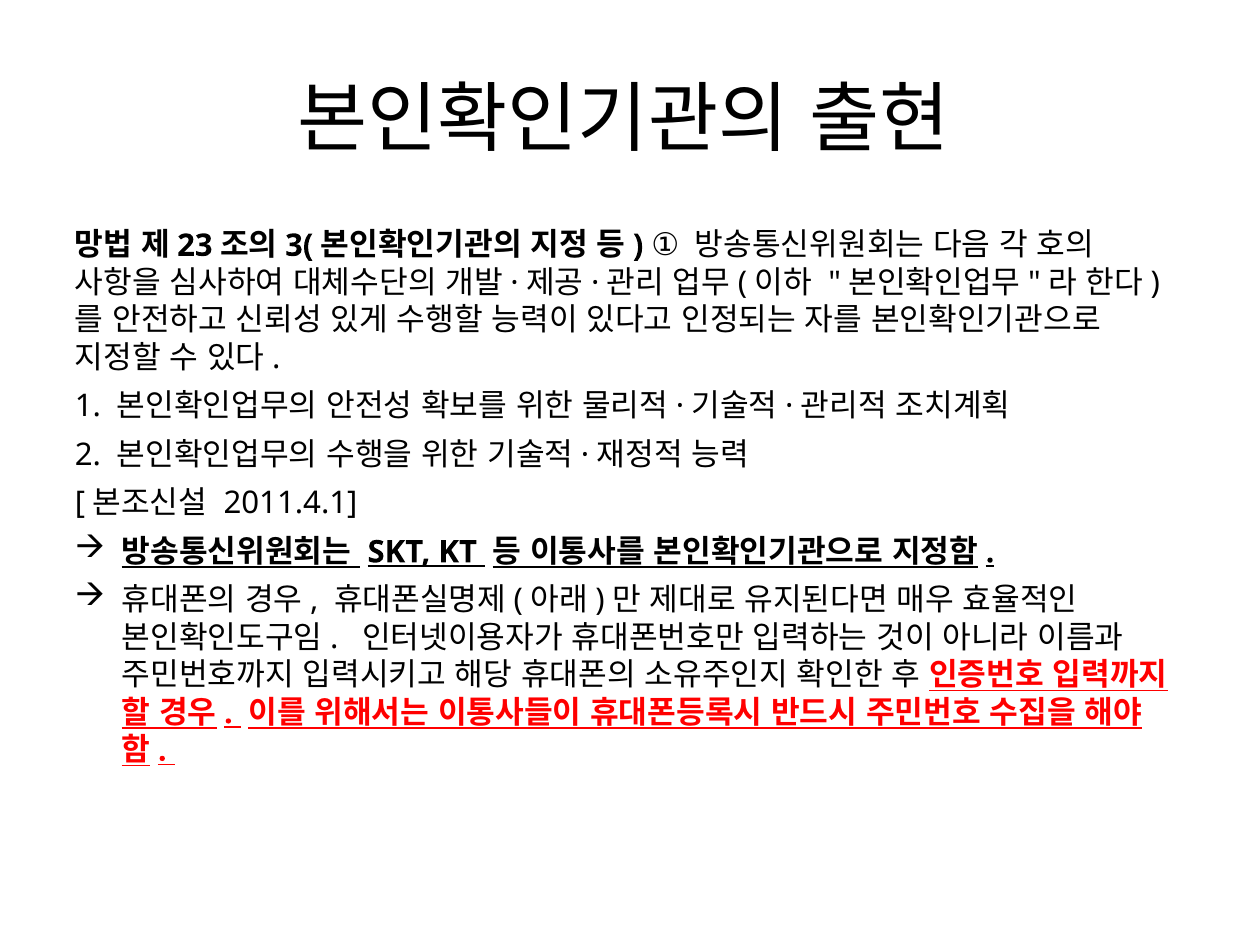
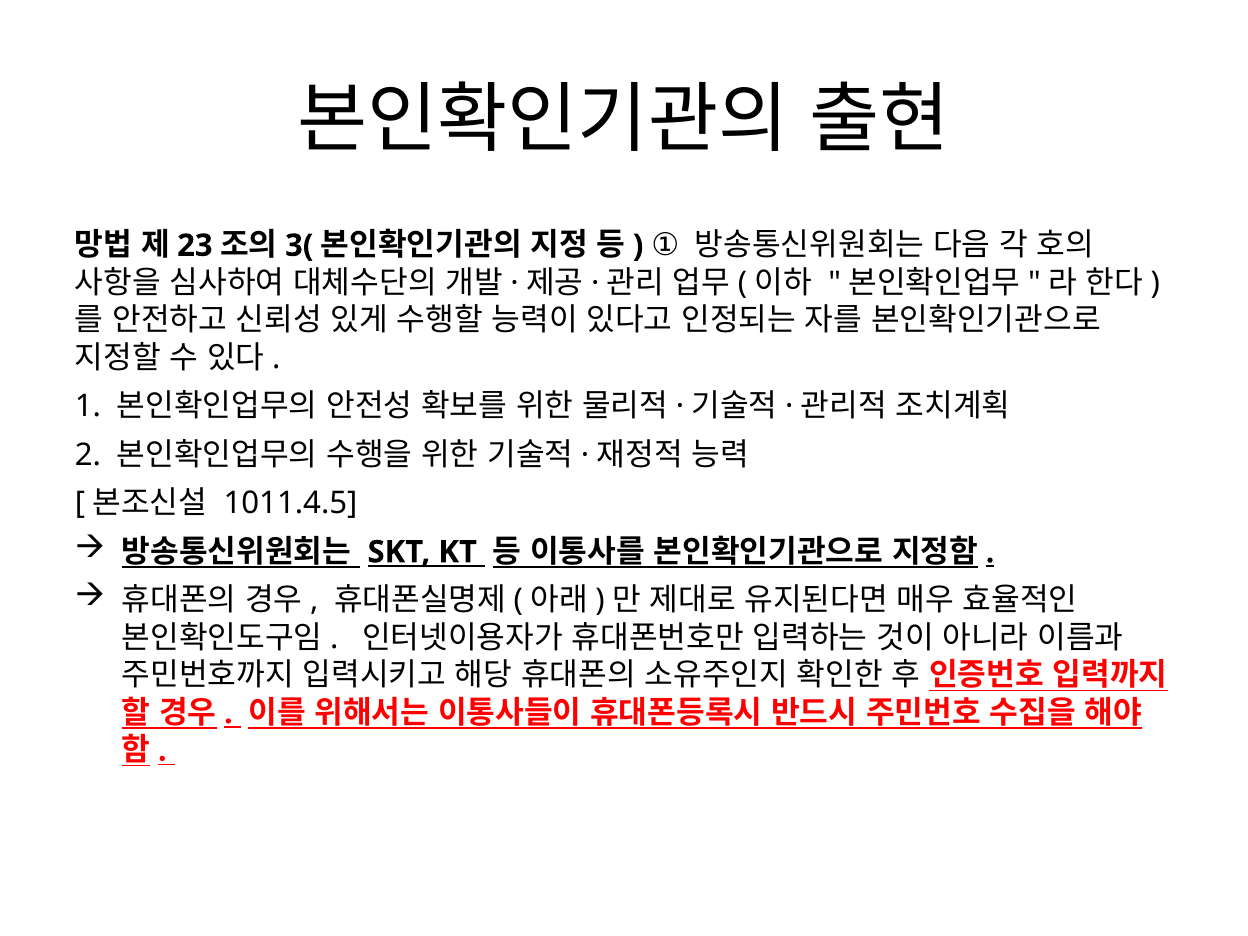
2011.4.1: 2011.4.1 -> 1011.4.5 (290, 503)
